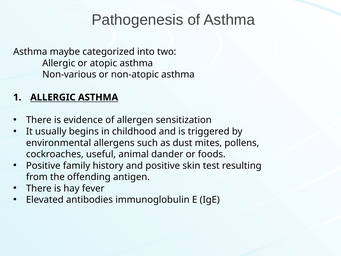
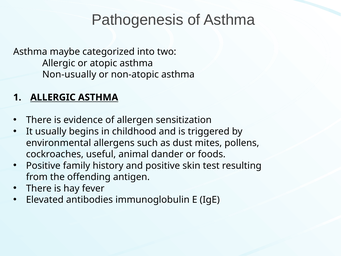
Non-various: Non-various -> Non-usually (69, 75)
